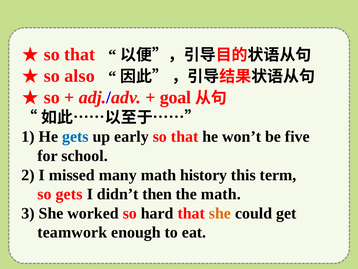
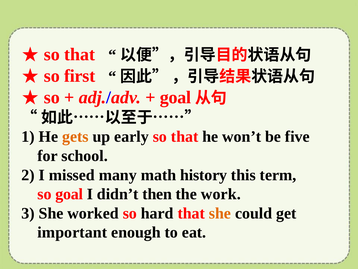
also: also -> first (80, 76)
gets colour: blue -> orange (75, 136)
so gets: gets -> goal (69, 194)
the math: math -> work (221, 194)
teamwork: teamwork -> important (72, 232)
